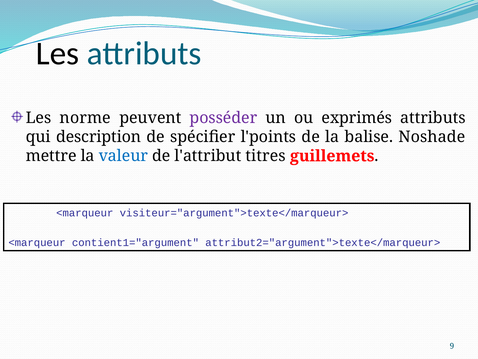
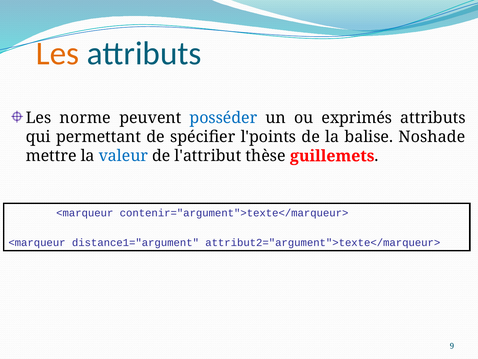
Les colour: black -> orange (58, 53)
posséder colour: purple -> blue (223, 118)
description: description -> permettant (99, 137)
titres: titres -> thèse (266, 156)
visiteur="argument">texte</marqueur>: visiteur="argument">texte</marqueur> -> contenir="argument">texte</marqueur> (234, 213)
contient1="argument: contient1="argument -> distance1="argument (135, 242)
